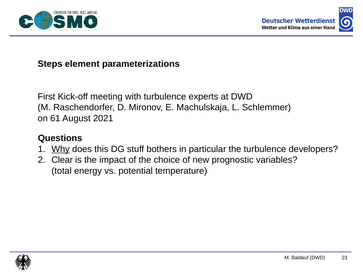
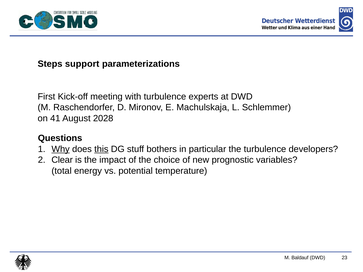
element: element -> support (82, 64)
61: 61 -> 41 (55, 118)
2021: 2021 -> 2028 (103, 118)
this underline: none -> present (101, 149)
